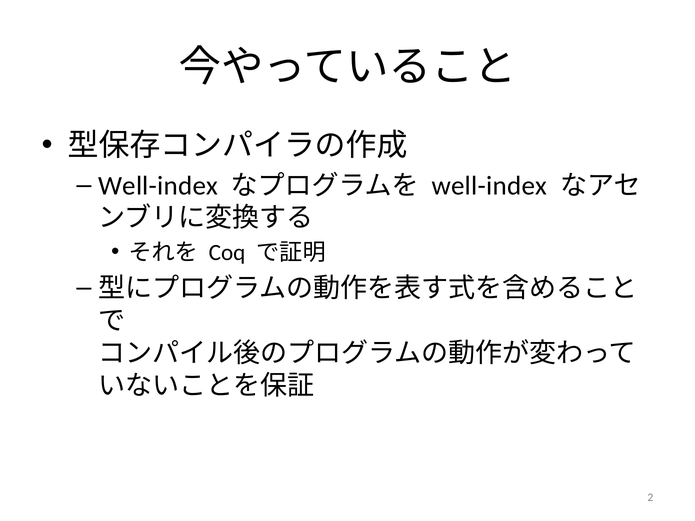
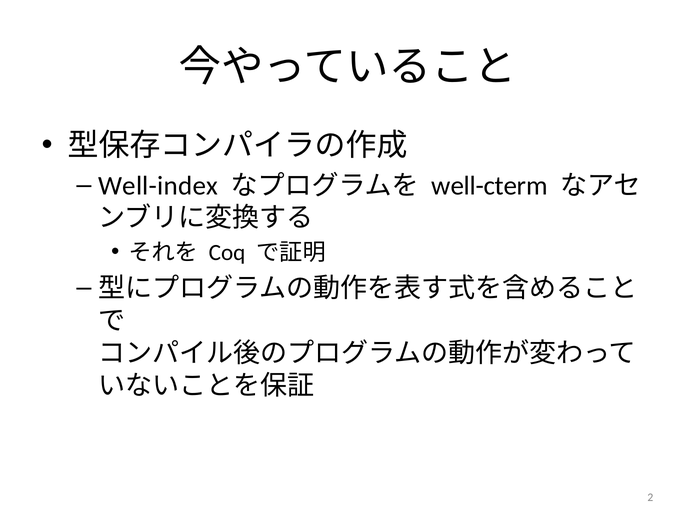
well-index: well-index -> well-cterm (490, 186)
